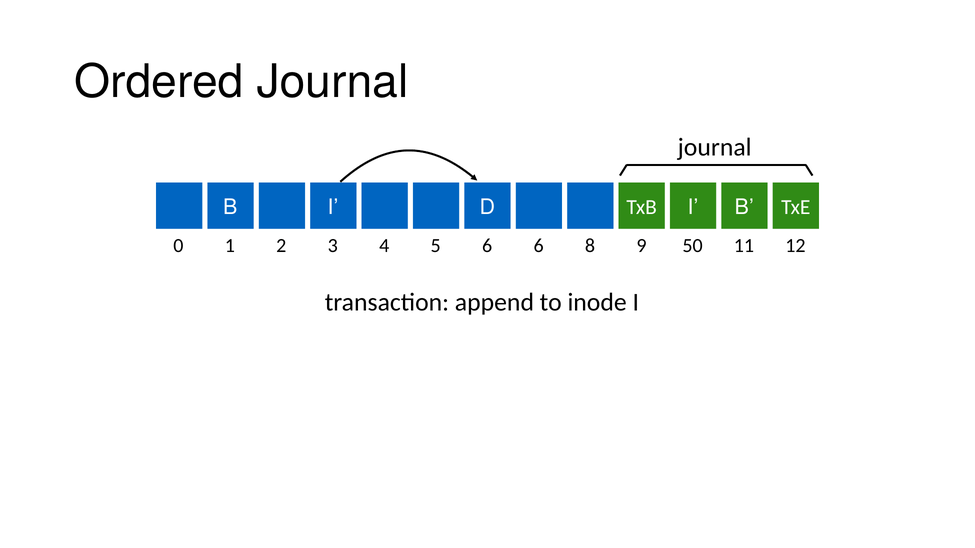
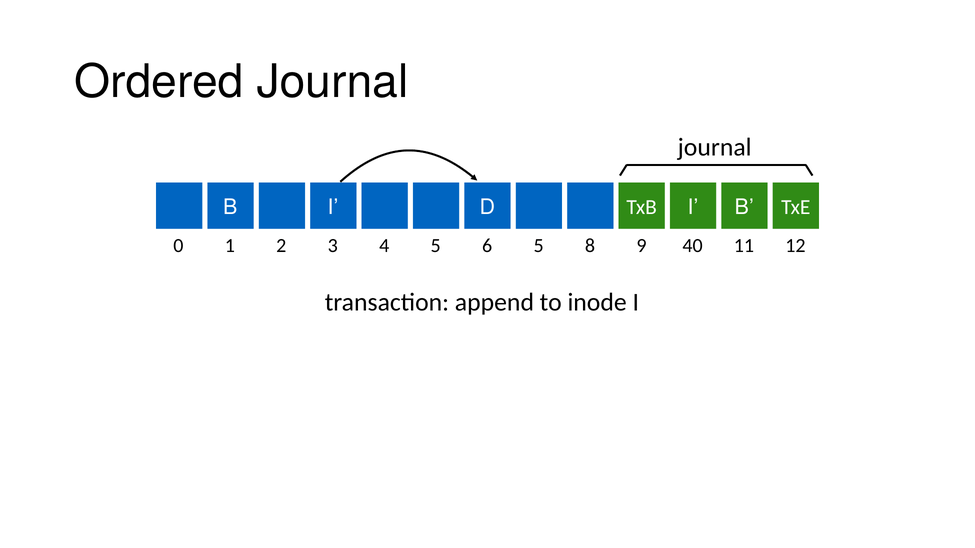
4 6: 6 -> 5 (539, 246)
50: 50 -> 40 (693, 246)
